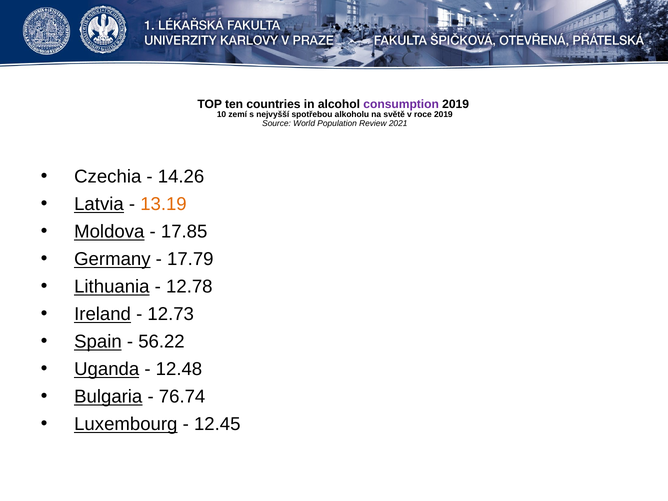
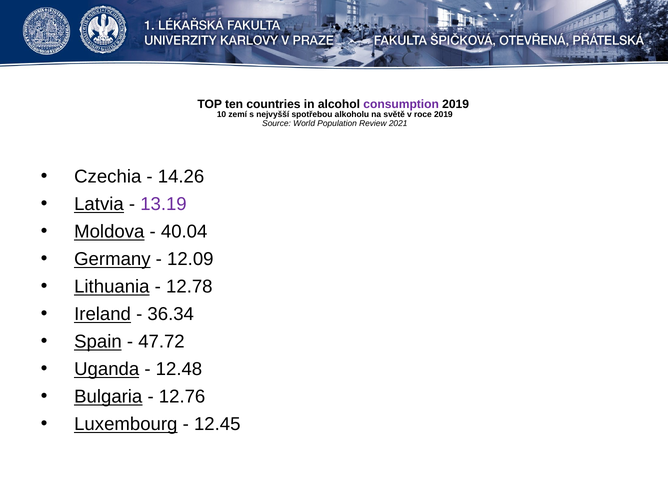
13.19 colour: orange -> purple (163, 204)
17.85: 17.85 -> 40.04 (184, 232)
17.79: 17.79 -> 12.09 (190, 259)
12.73: 12.73 -> 36.34 (171, 314)
56.22: 56.22 -> 47.72 (161, 342)
76.74: 76.74 -> 12.76 (182, 397)
